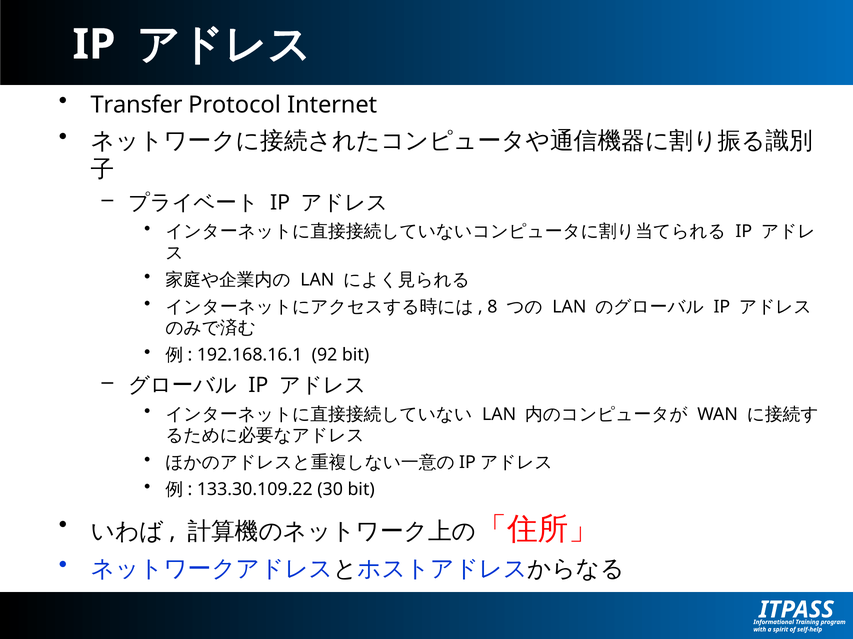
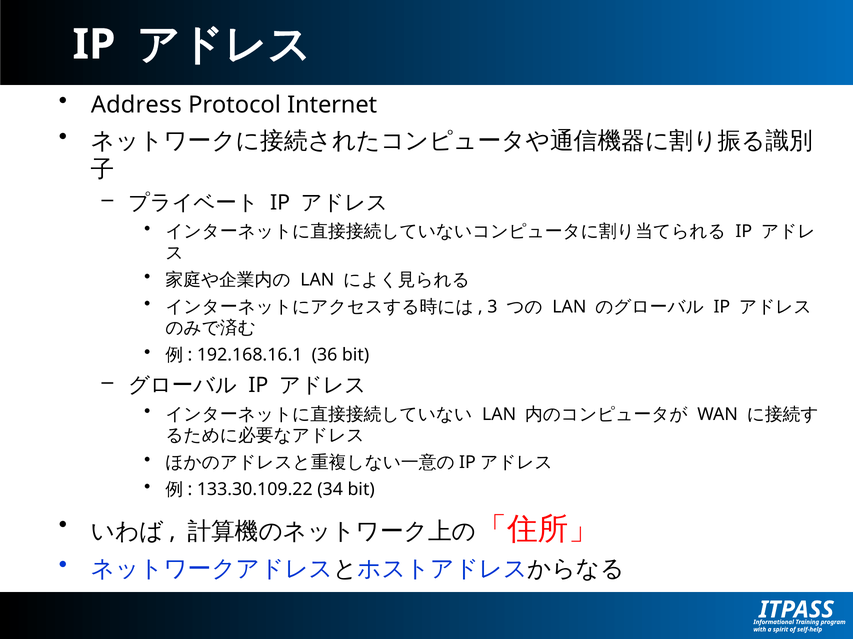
Transfer: Transfer -> Address (136, 105)
8: 8 -> 3 (492, 307)
92: 92 -> 36 (325, 355)
30: 30 -> 34 (330, 490)
